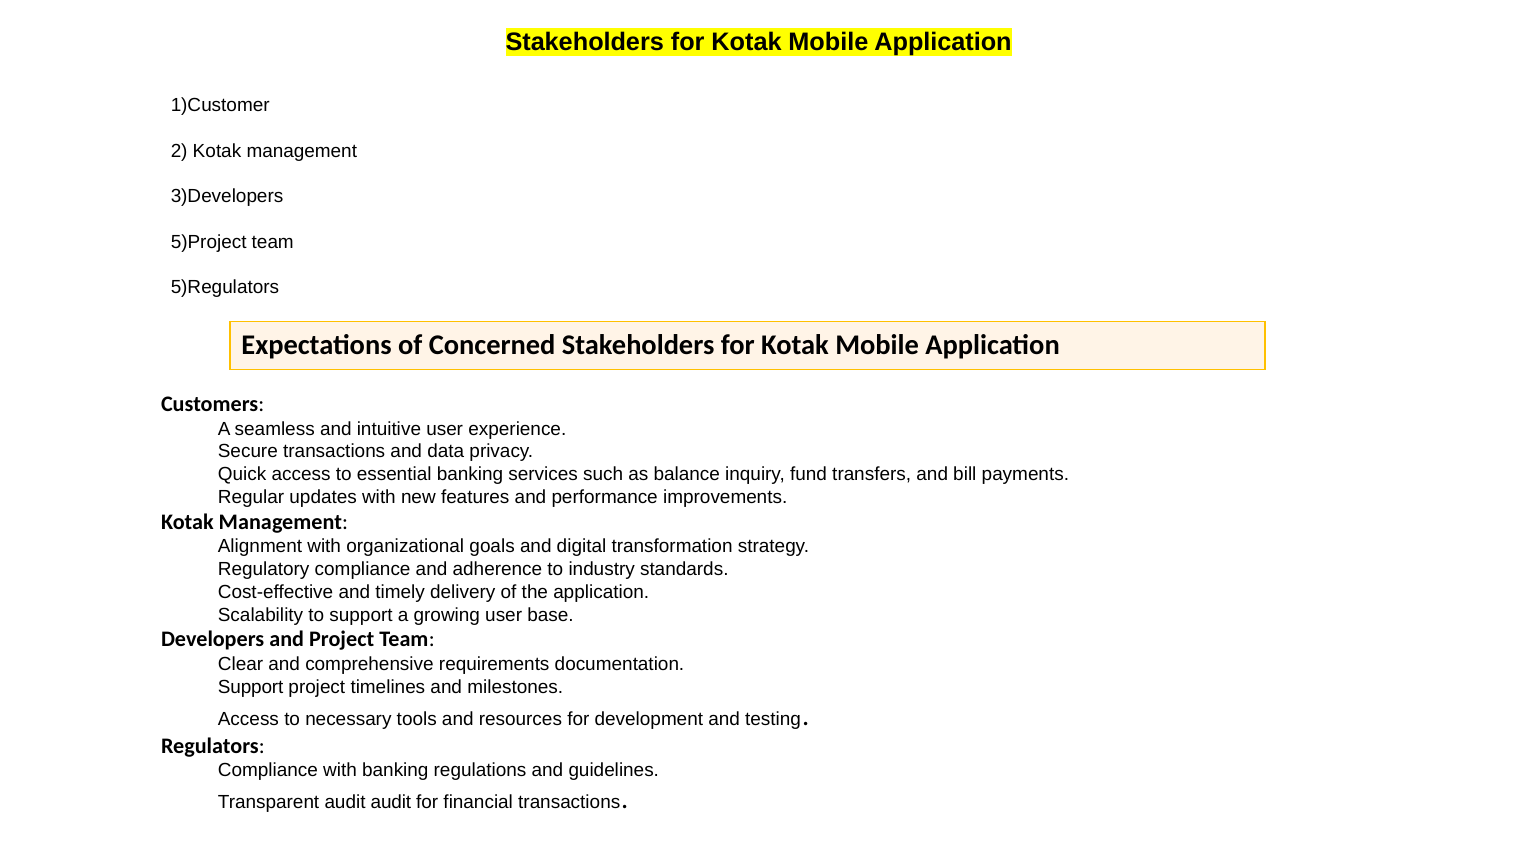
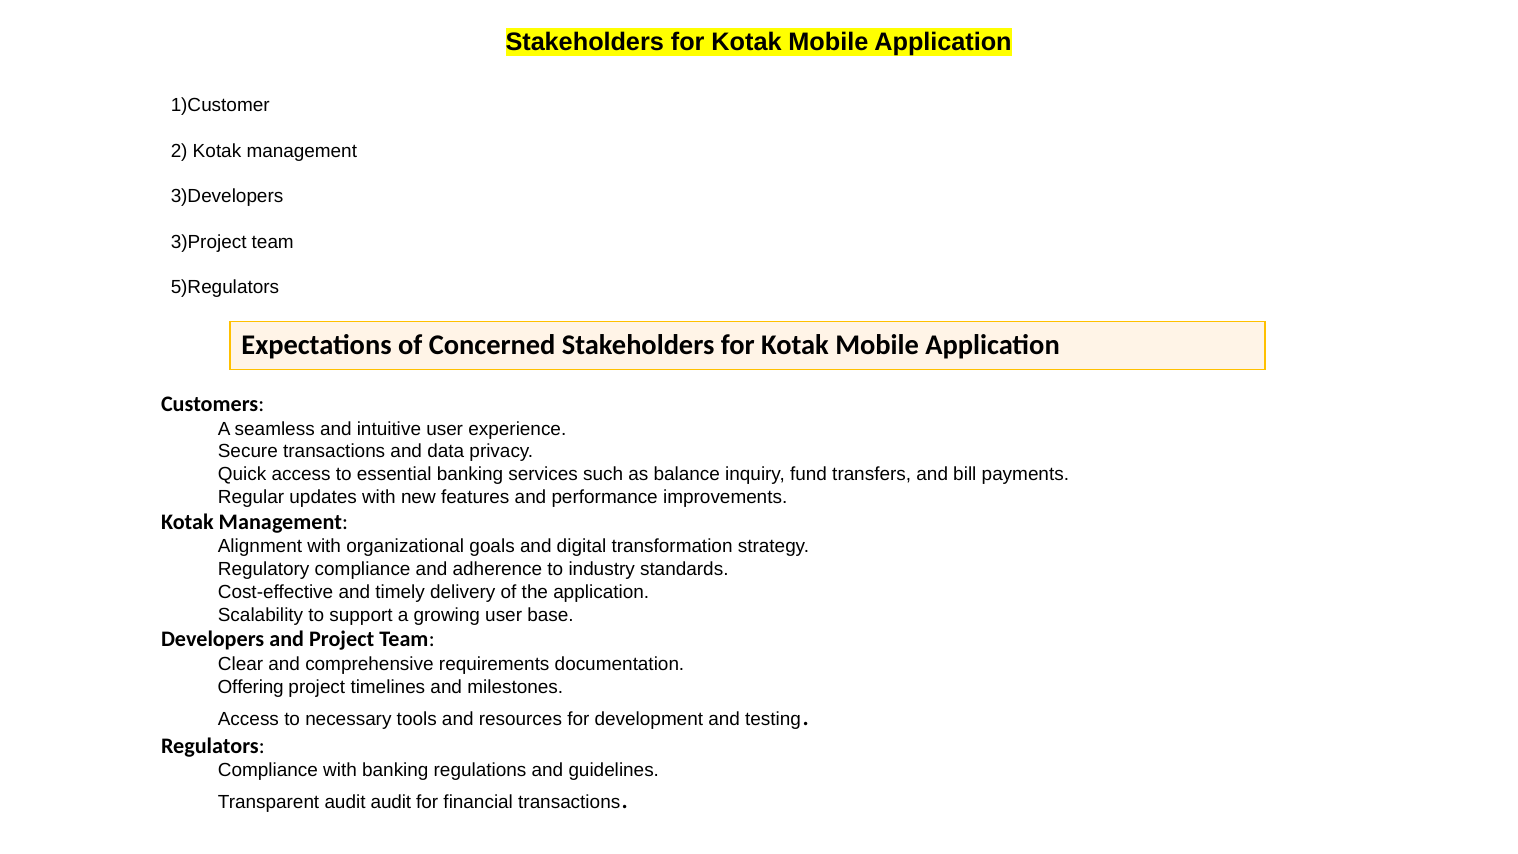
5)Project: 5)Project -> 3)Project (209, 242)
Support: Support -> Offering (251, 687)
